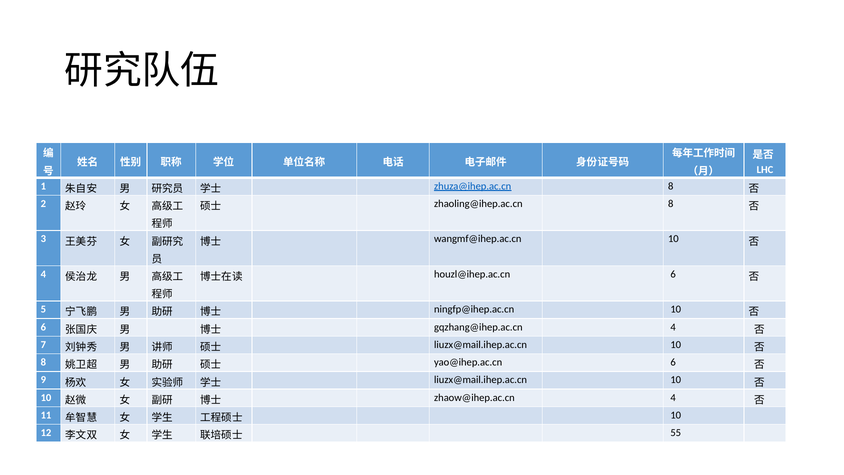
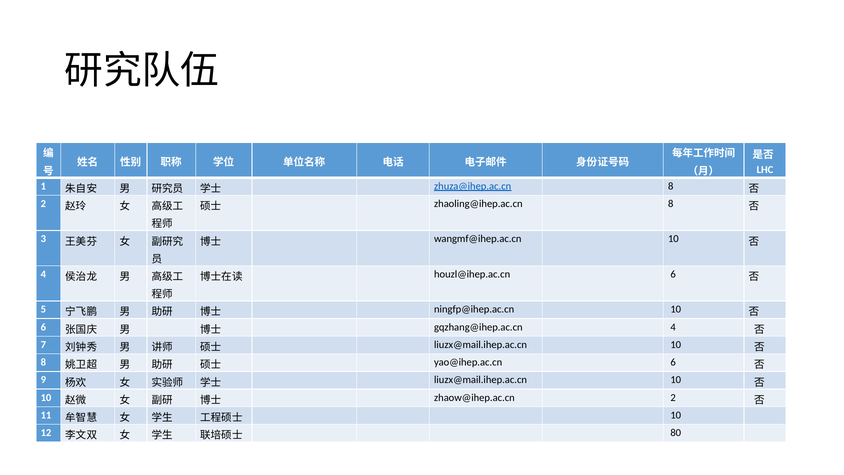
zhaow@ihep.ac.cn 4: 4 -> 2 (673, 397)
55: 55 -> 80 (676, 433)
